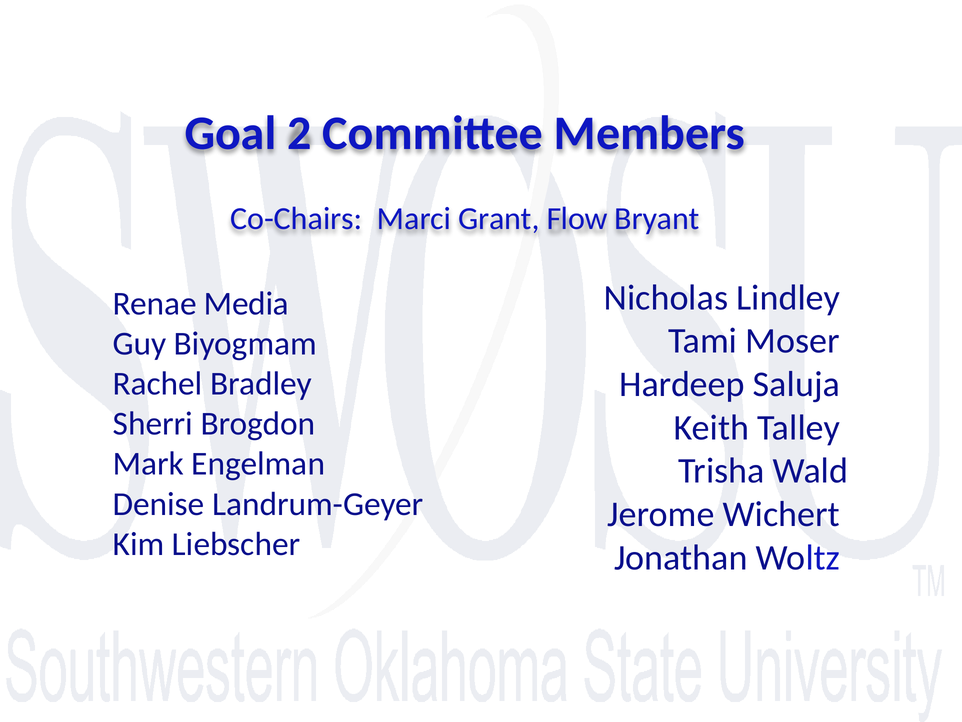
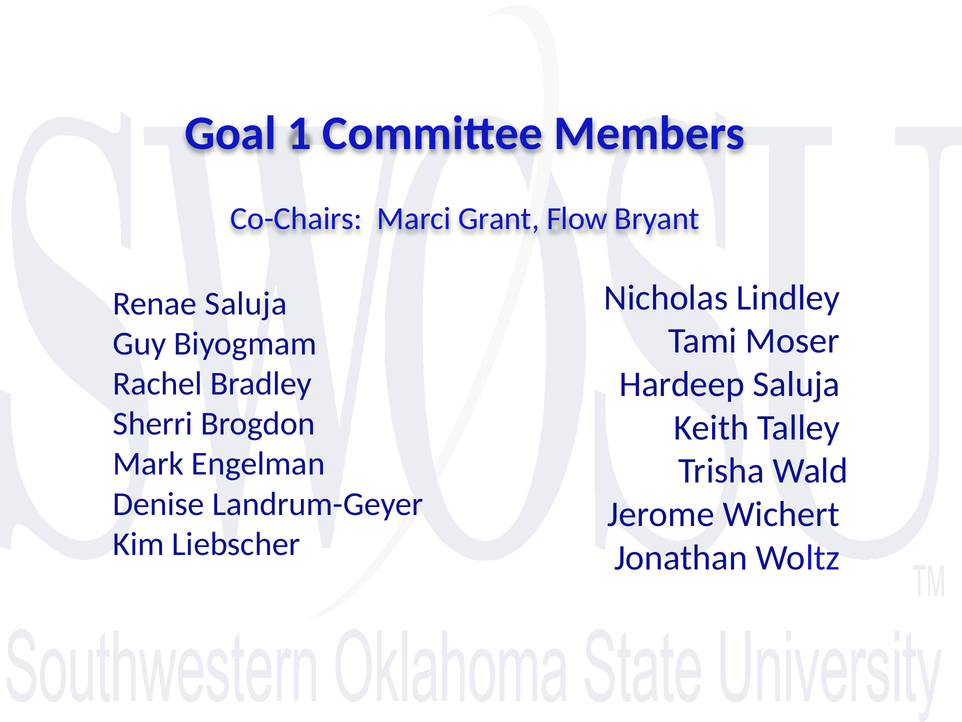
2: 2 -> 1 (300, 133)
Renae Media: Media -> Saluja (246, 303)
